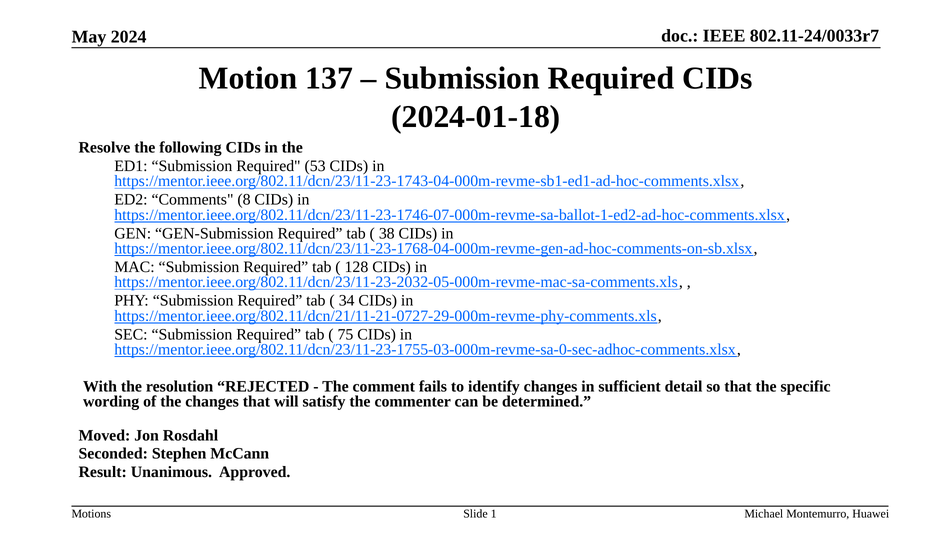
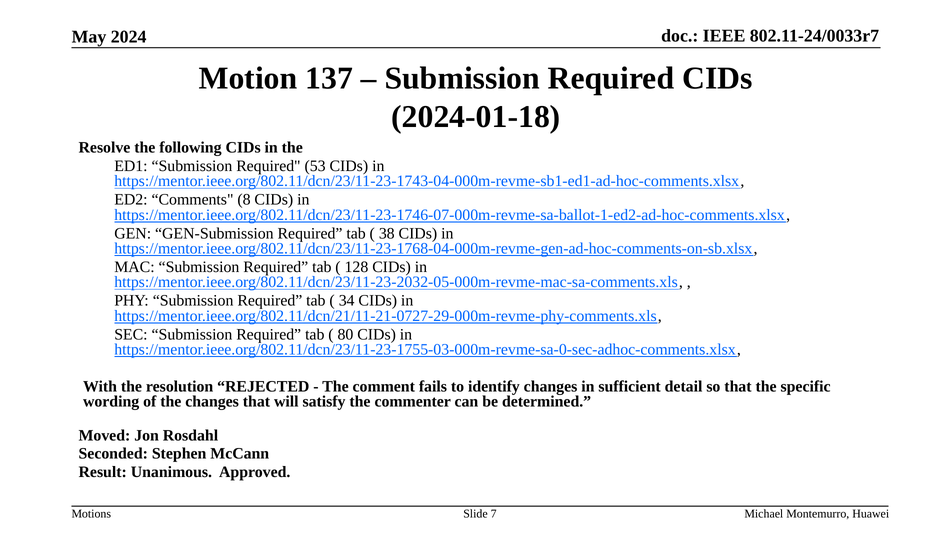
75: 75 -> 80 (345, 334)
1: 1 -> 7 (494, 514)
